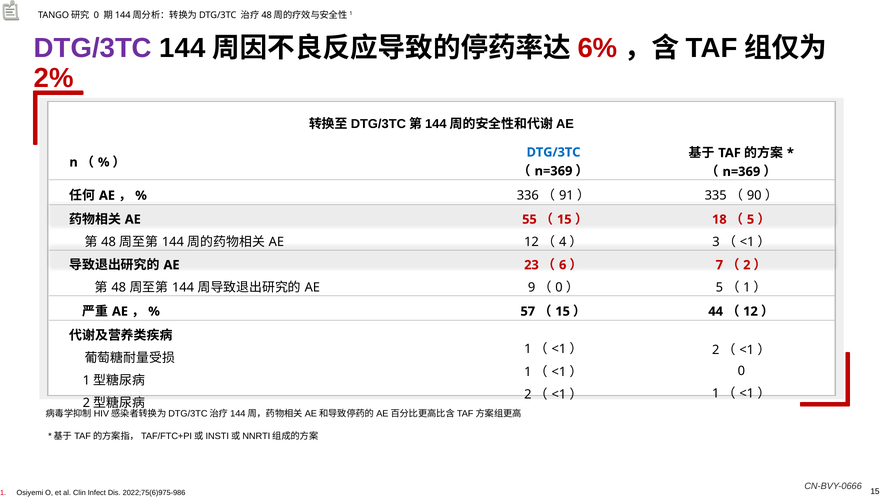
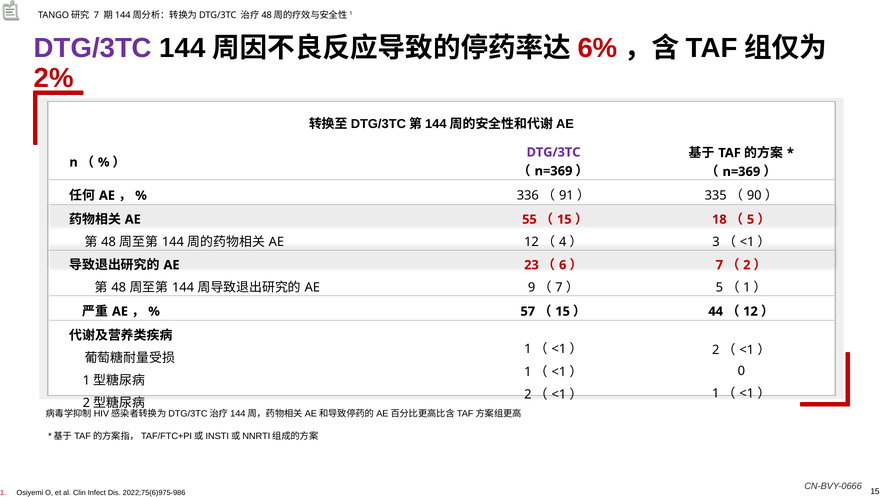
0: 0 -> 7 (96, 15)
DTG/3TC colour: blue -> purple (553, 152)
0: 0 -> 7 (559, 287)
